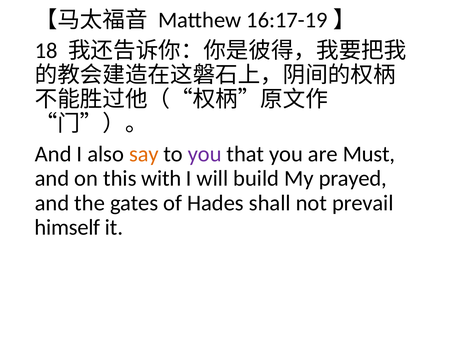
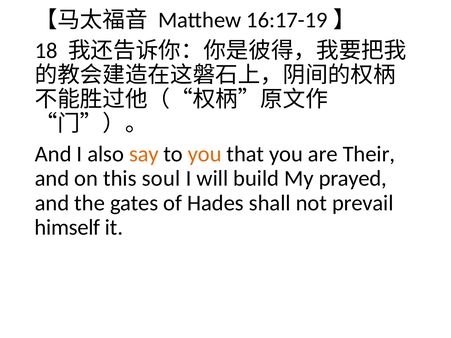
you colour: purple -> orange (205, 154)
Must: Must -> Their (369, 154)
with: with -> soul (161, 179)
